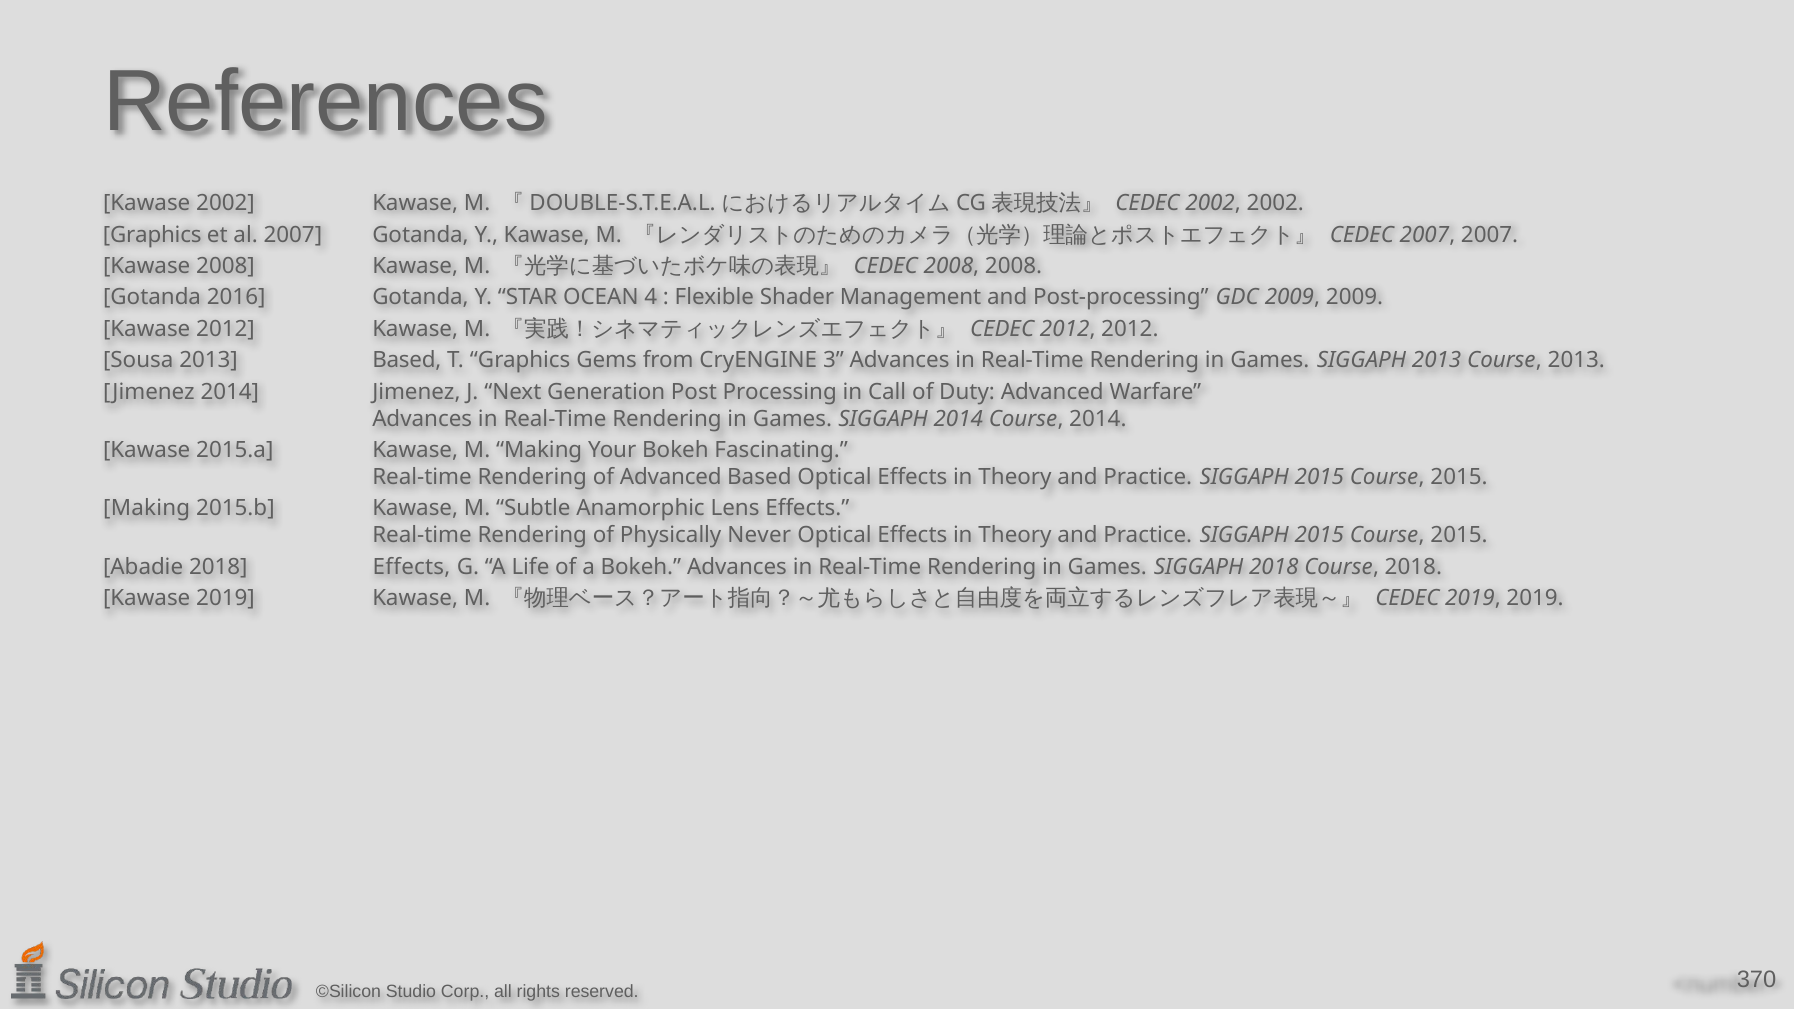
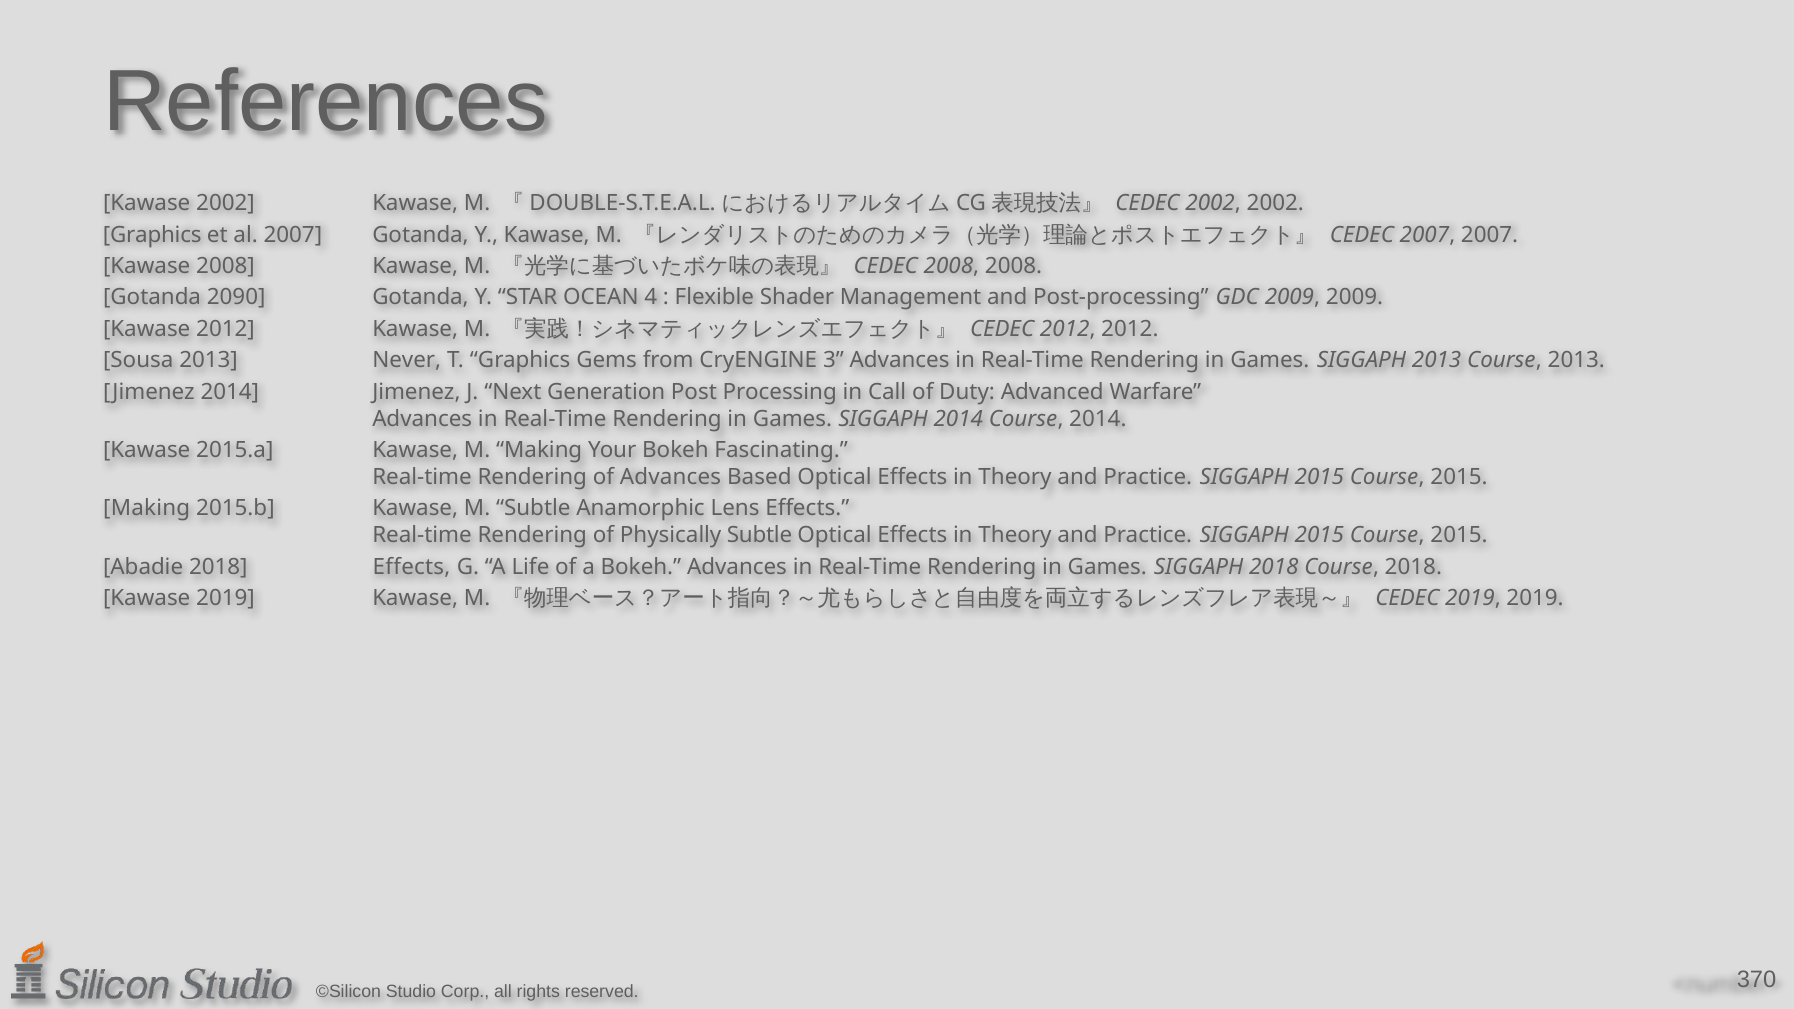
2016: 2016 -> 2090 (236, 298)
2013 Based: Based -> Never (407, 360)
of Advanced: Advanced -> Advances (671, 477)
Physically Never: Never -> Subtle (760, 535)
